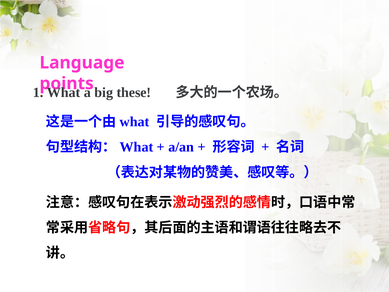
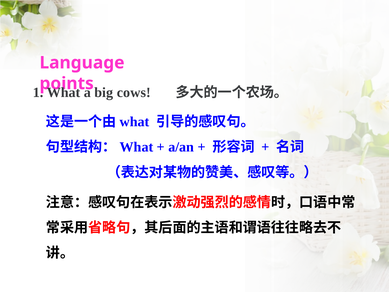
these: these -> cows (134, 92)
